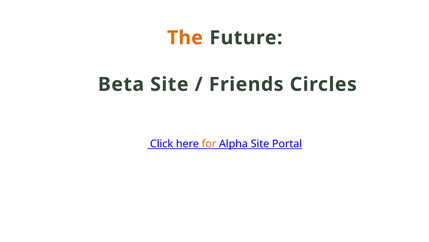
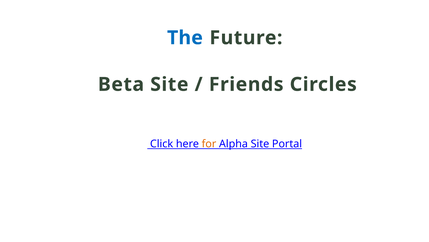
The colour: orange -> blue (185, 38)
